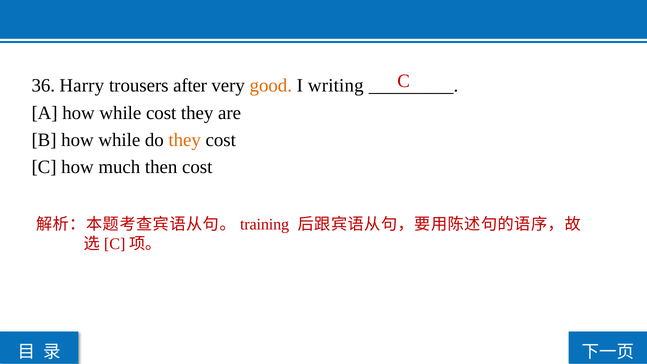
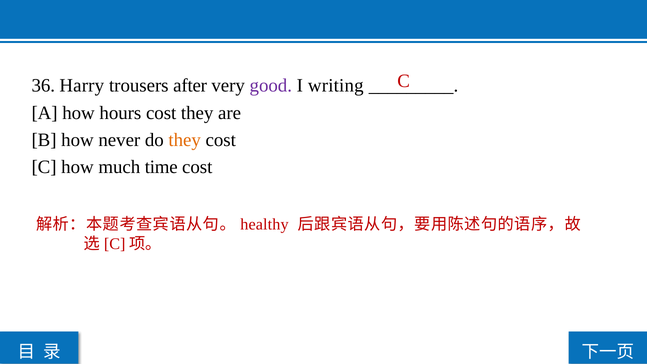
good colour: orange -> purple (271, 86)
A how while: while -> hours (120, 113)
B how while: while -> never (119, 140)
then: then -> time (161, 167)
training: training -> healthy (264, 224)
